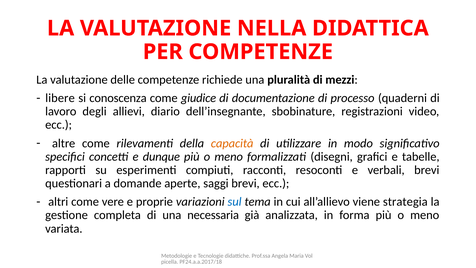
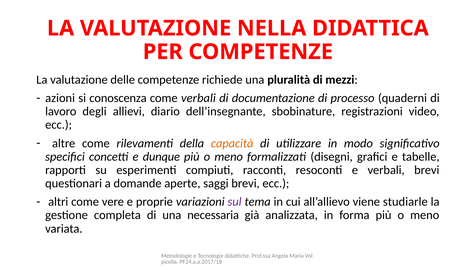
libere: libere -> azioni (60, 98)
come giudice: giudice -> verbali (198, 98)
sul colour: blue -> purple (235, 202)
strategia: strategia -> studiarle (405, 202)
